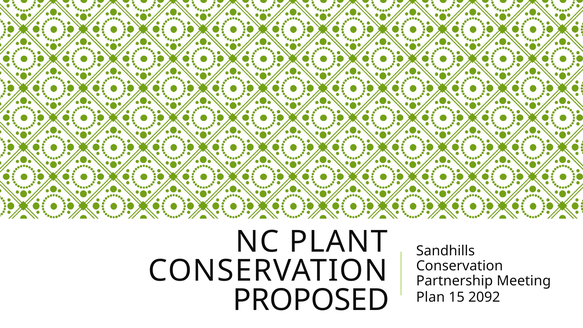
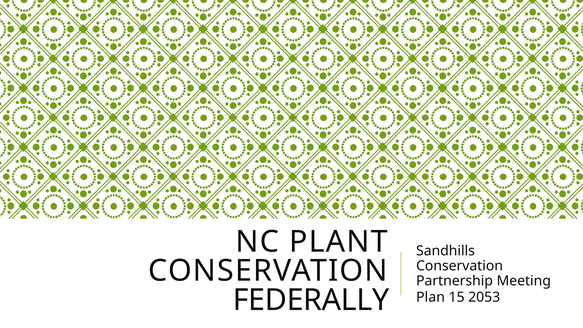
PROPOSED: PROPOSED -> FEDERALLY (311, 300)
2092: 2092 -> 2053 (484, 297)
